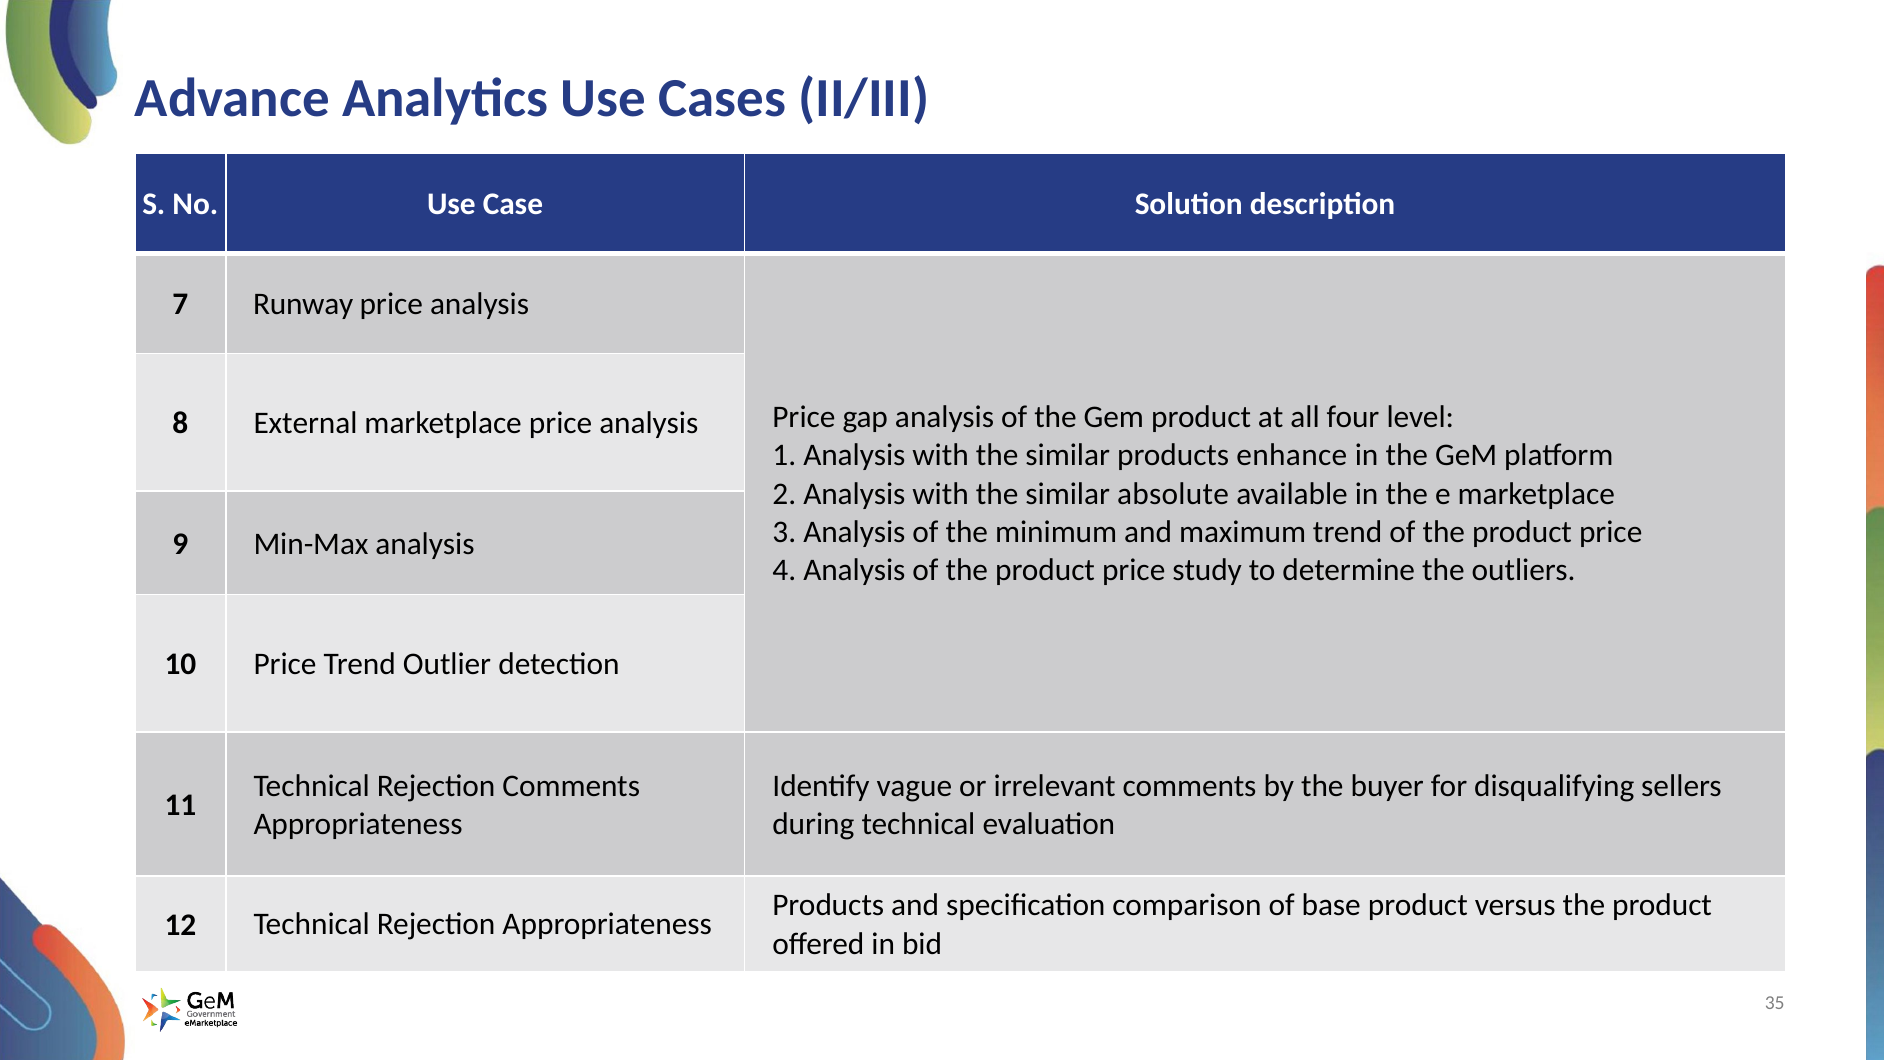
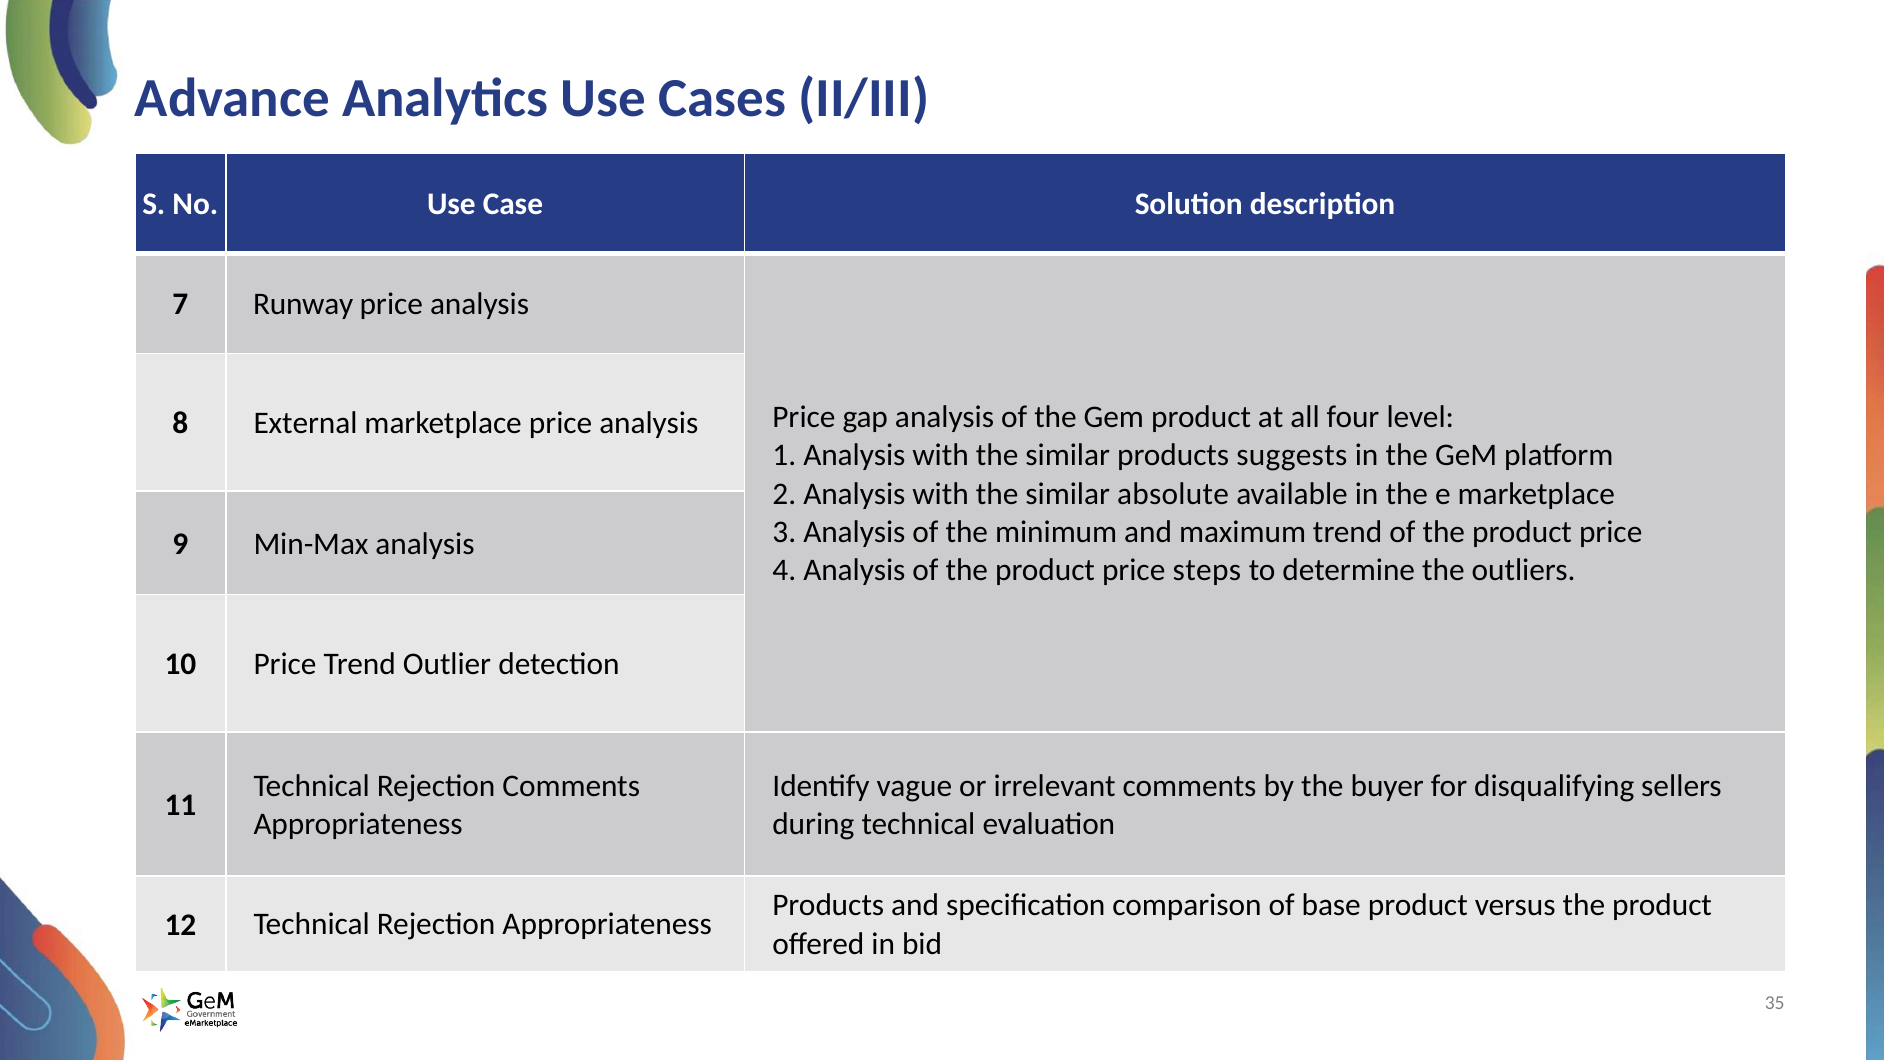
enhance: enhance -> suggests (1292, 455)
study: study -> steps (1207, 570)
